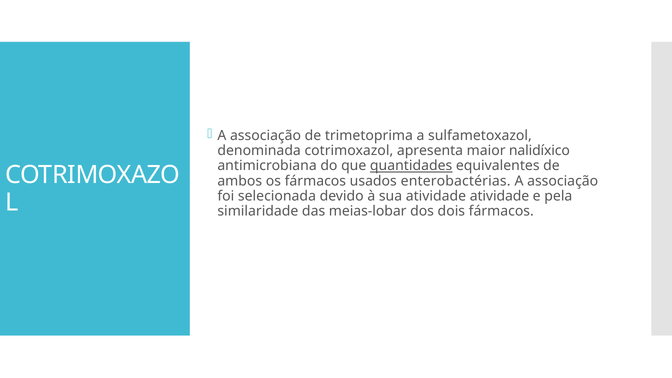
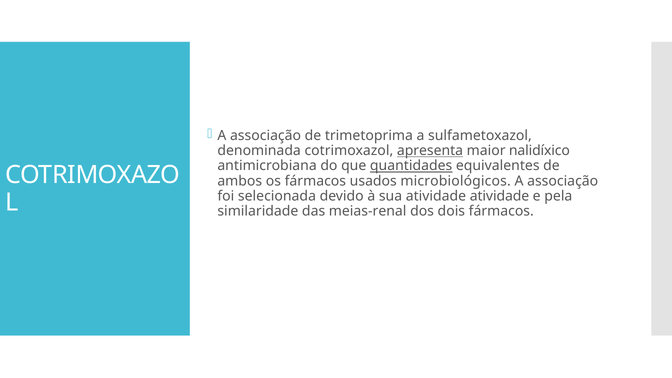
apresenta underline: none -> present (430, 151)
enterobactérias: enterobactérias -> microbiológicos (456, 181)
meias-lobar: meias-lobar -> meias-renal (368, 211)
